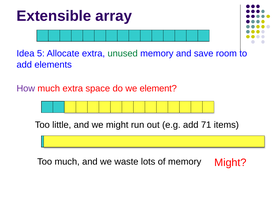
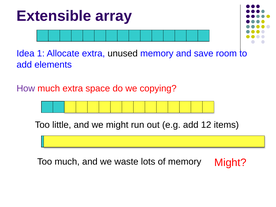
5: 5 -> 1 (41, 54)
unused colour: green -> black (123, 54)
element: element -> copying (158, 88)
71: 71 -> 12 (206, 125)
